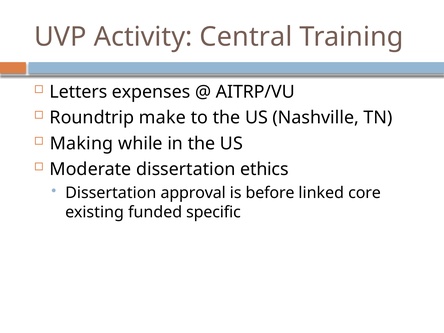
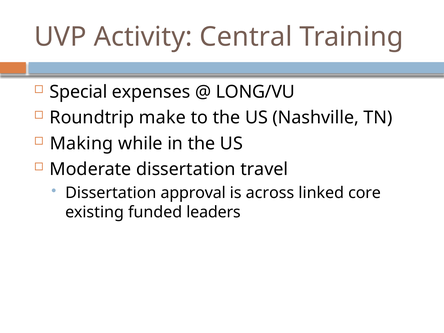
Letters: Letters -> Special (79, 92)
AITRP/VU: AITRP/VU -> LONG/VU (255, 92)
ethics: ethics -> travel (264, 169)
before: before -> across (270, 193)
specific: specific -> leaders (213, 212)
